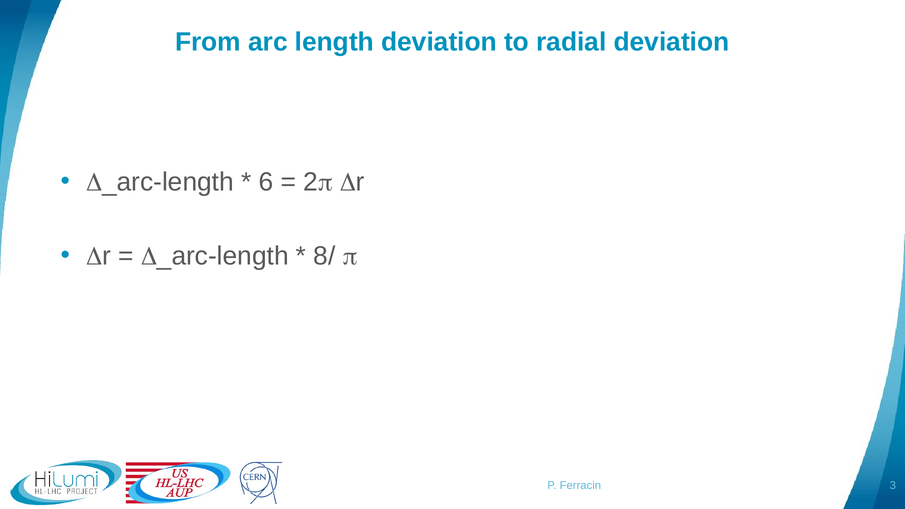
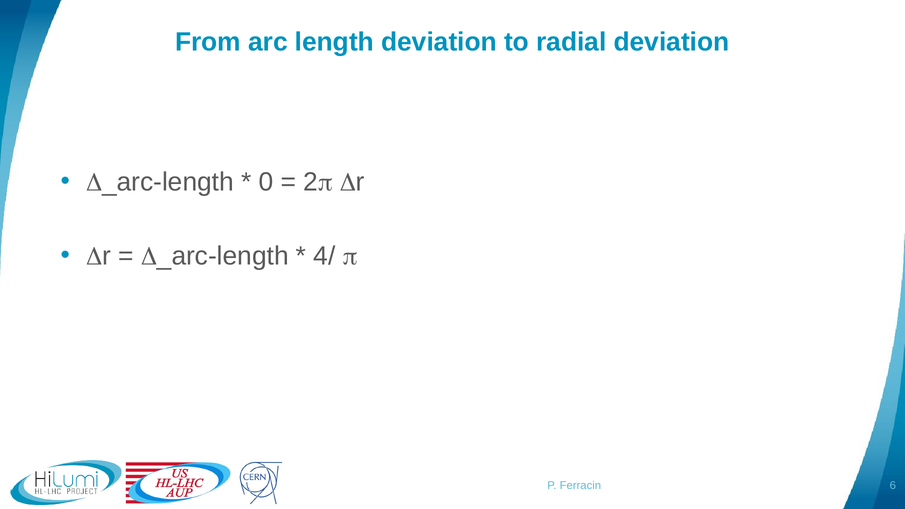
6: 6 -> 0 (266, 182)
8/: 8/ -> 4/ (324, 256)
3: 3 -> 6 (893, 485)
